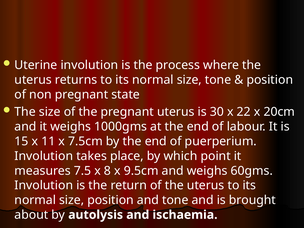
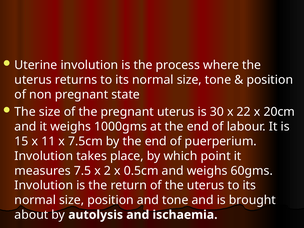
8: 8 -> 2 (107, 171)
9.5cm: 9.5cm -> 0.5cm (141, 171)
